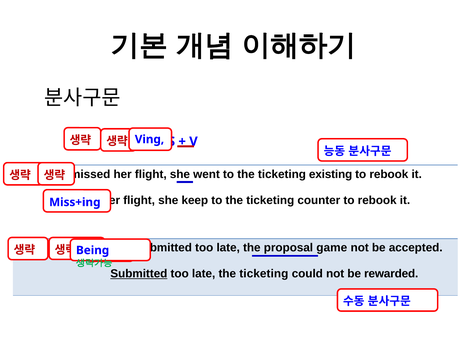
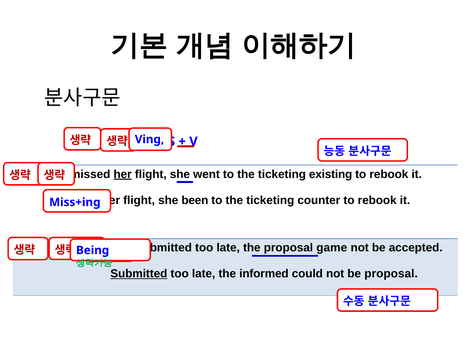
her underline: none -> present (123, 174)
keep: keep -> been (195, 200)
late the ticketing: ticketing -> informed (264, 274)
be rewarded: rewarded -> proposal (391, 274)
